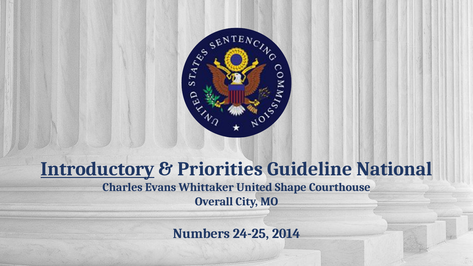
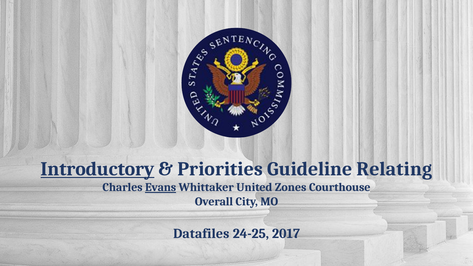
National: National -> Relating (394, 169)
Evans underline: none -> present (161, 187)
Shape: Shape -> Zones (291, 187)
Numbers: Numbers -> Datafiles (201, 234)
2014: 2014 -> 2017 (286, 234)
